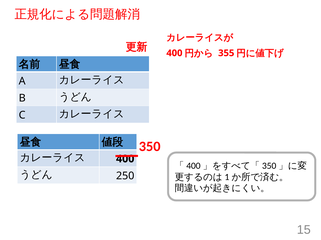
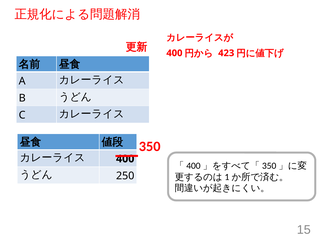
355: 355 -> 423 (226, 53)
